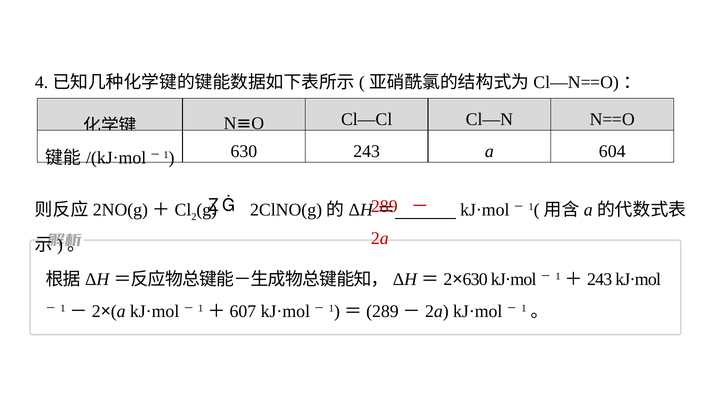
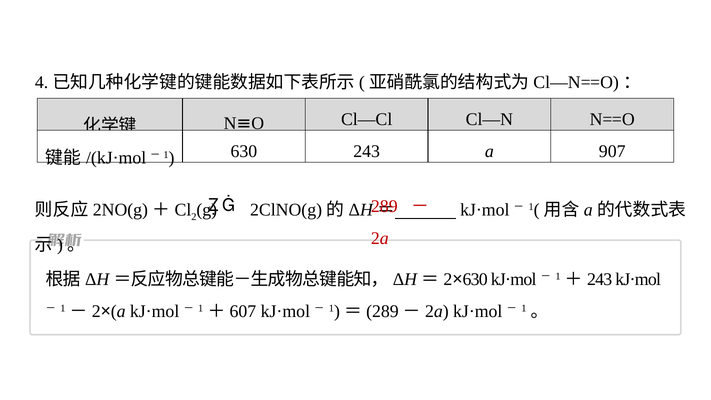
604: 604 -> 907 (612, 151)
